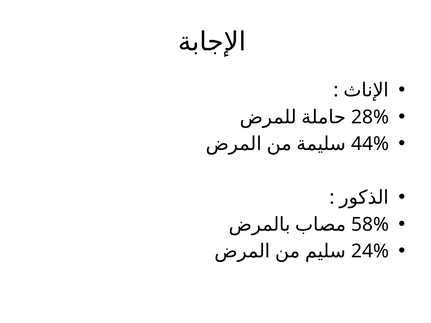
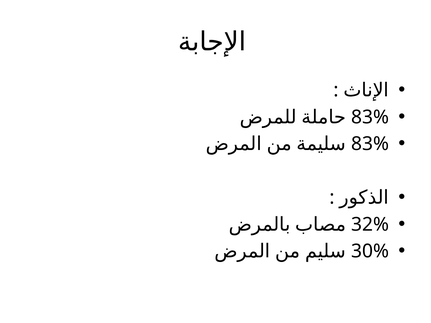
28%: 28% -> 83% (370, 117)
44%: 44% -> 83% (370, 144)
58%: 58% -> 32% (370, 225)
24%: 24% -> 30% (370, 251)
